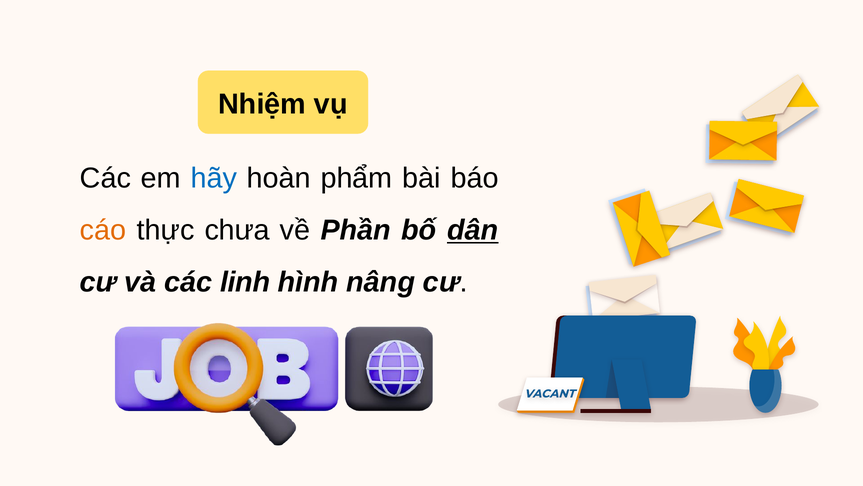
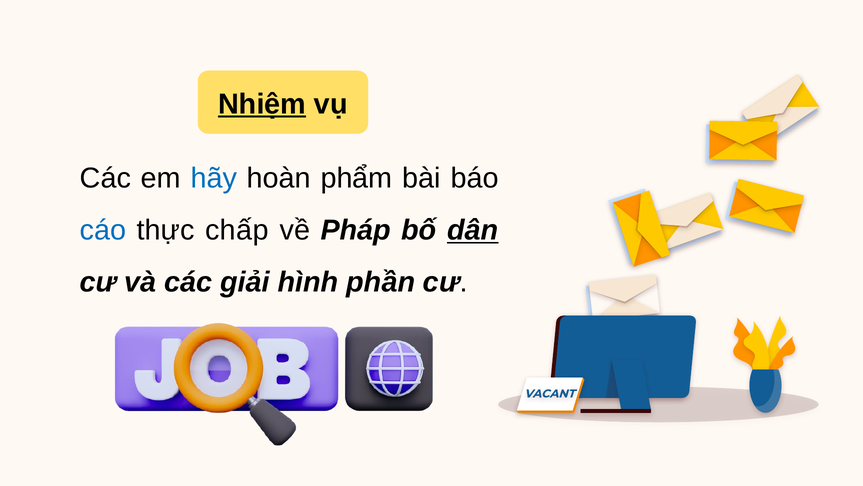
Nhiệm underline: none -> present (262, 104)
cáo colour: orange -> blue (103, 230)
chưa: chưa -> chấp (237, 230)
Phần: Phần -> Pháp (356, 230)
linh: linh -> giải (245, 282)
nâng: nâng -> phần (381, 282)
